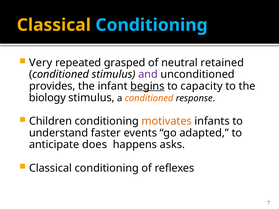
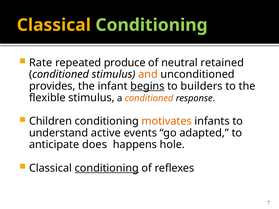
Conditioning colour: light blue -> light green (152, 25)
Very: Very -> Rate (41, 63)
grasped: grasped -> produce (125, 63)
and colour: purple -> orange (148, 74)
capacity: capacity -> builders (202, 86)
biology: biology -> flexible (47, 98)
faster: faster -> active (106, 133)
asks: asks -> hole (172, 145)
conditioning underline: none -> present (107, 168)
